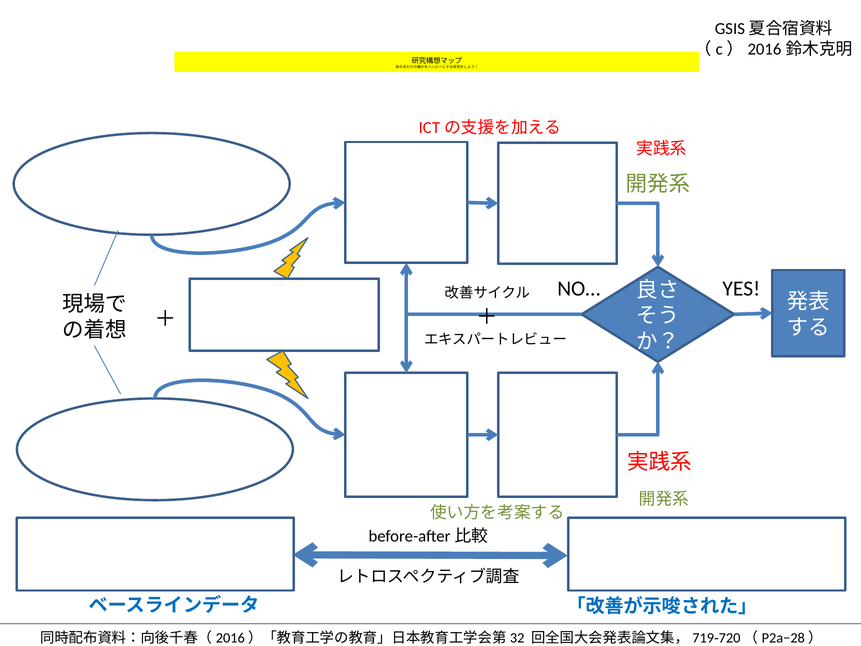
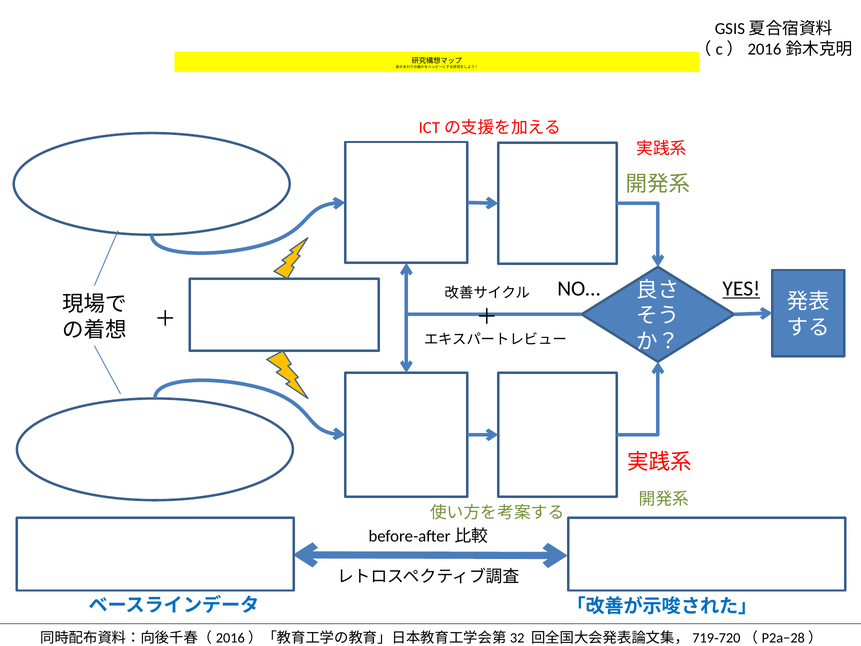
YES underline: none -> present (741, 289)
